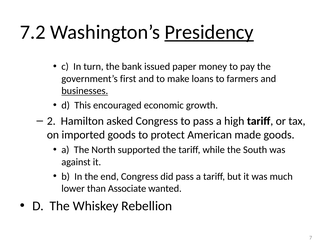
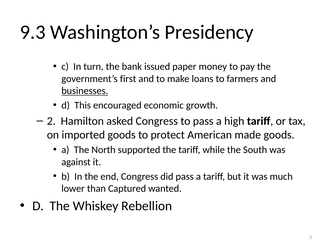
7.2: 7.2 -> 9.3 (33, 32)
Presidency underline: present -> none (209, 32)
Associate: Associate -> Captured (127, 189)
